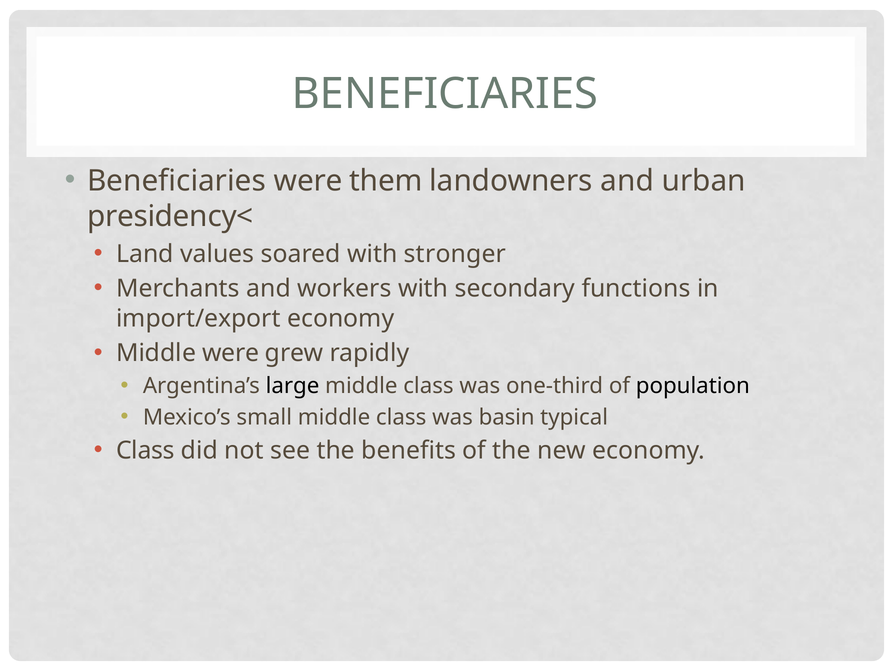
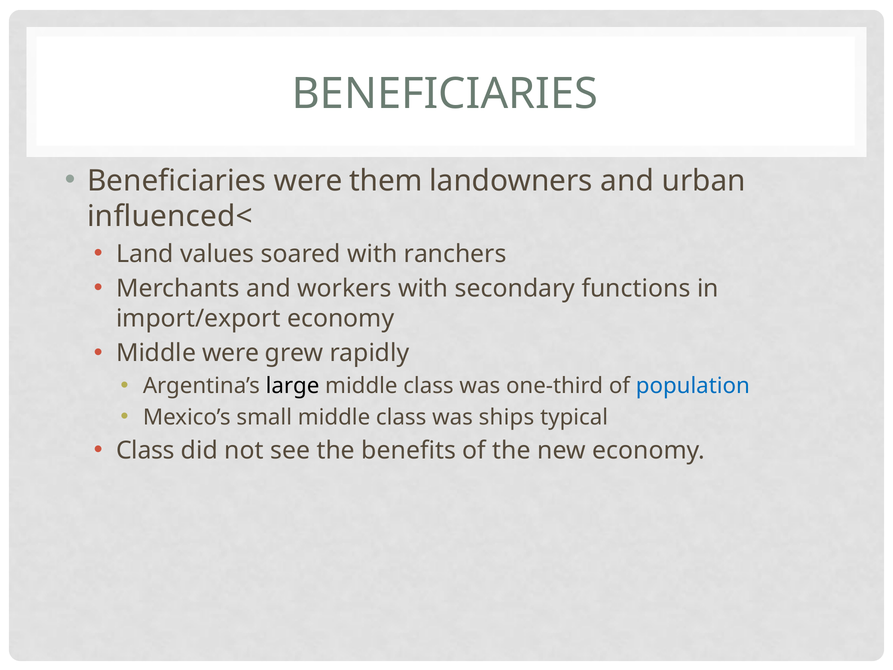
presidency<: presidency< -> influenced< (170, 216)
stronger: stronger -> ranchers (455, 254)
population colour: black -> blue (693, 386)
basin: basin -> ships (506, 417)
